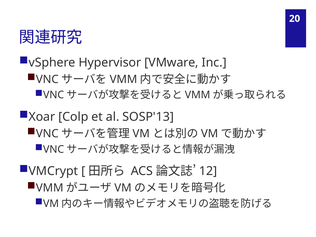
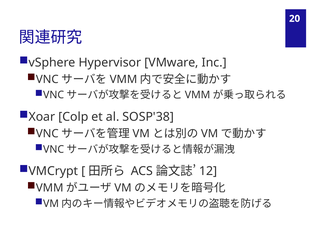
SOSP'13: SOSP'13 -> SOSP'38 (148, 117)
